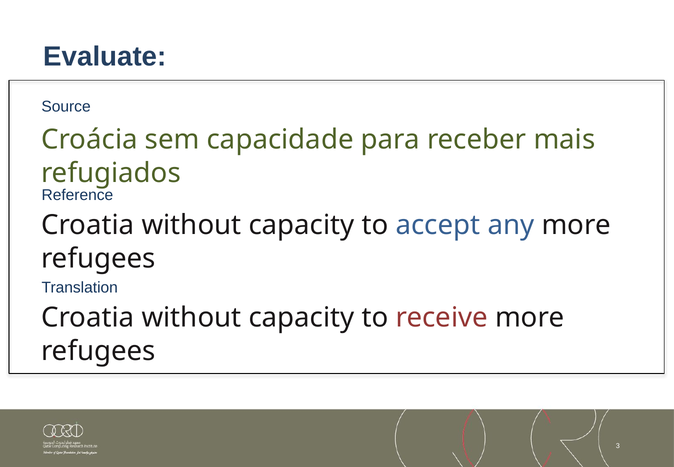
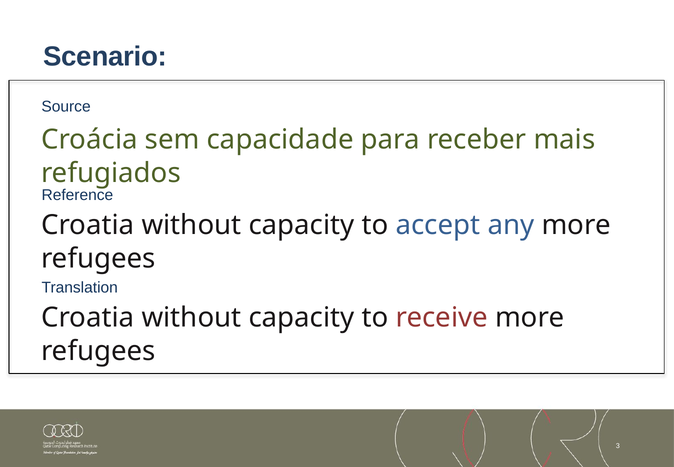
Evaluate: Evaluate -> Scenario (105, 56)
